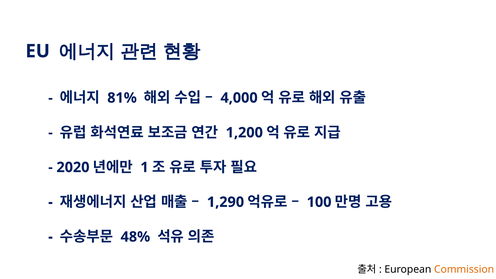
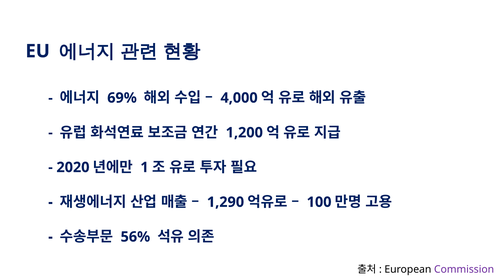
81%: 81% -> 69% (122, 98)
48%: 48% -> 56% (135, 237)
Commission colour: orange -> purple (464, 269)
